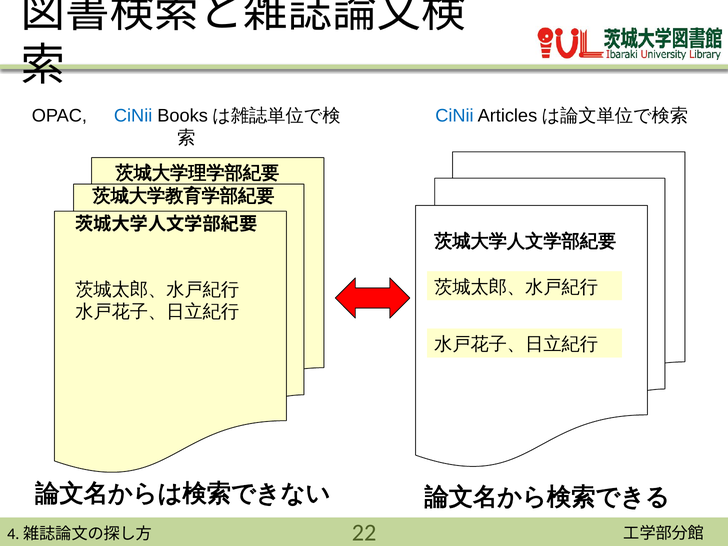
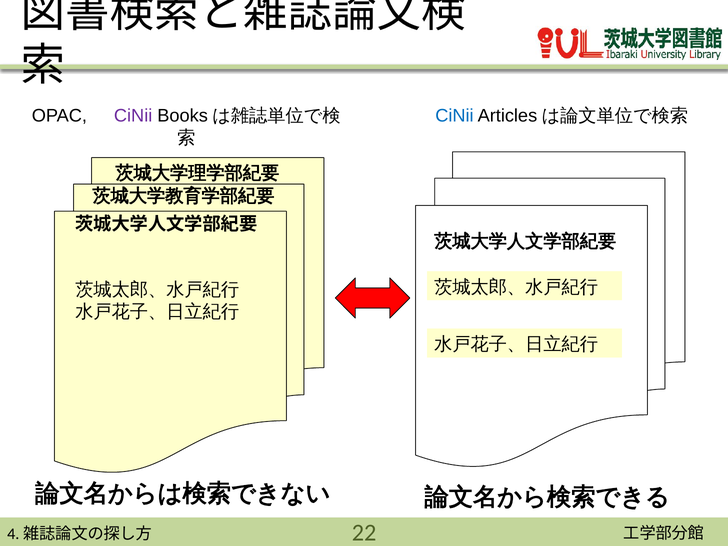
CiNii colour: blue -> purple (133, 116)
